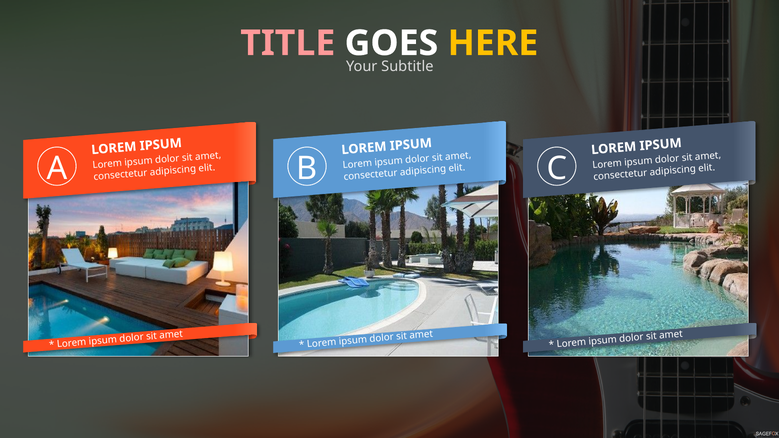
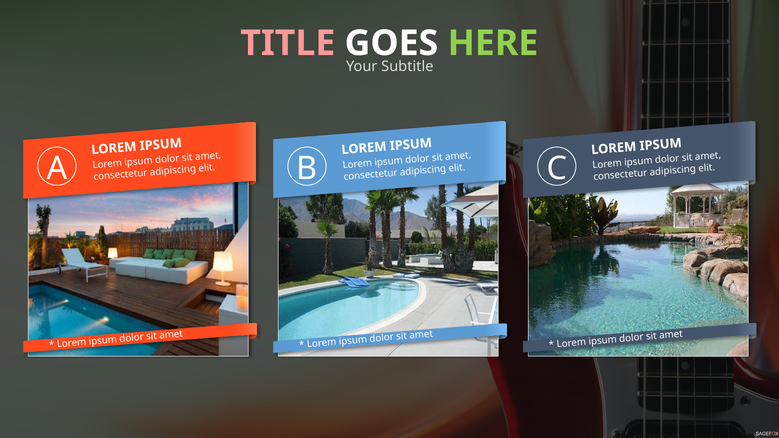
HERE colour: yellow -> light green (493, 43)
